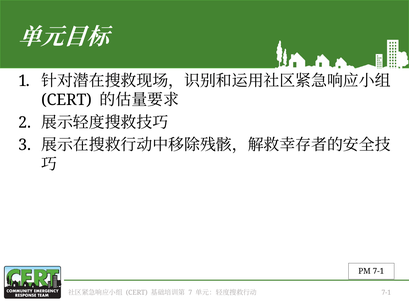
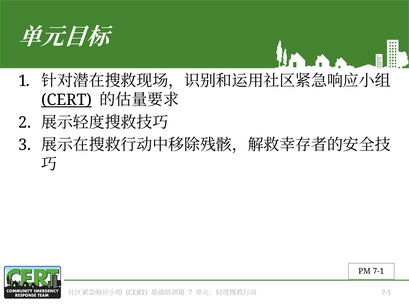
CERT underline: none -> present (66, 100)
